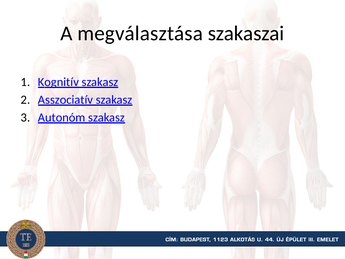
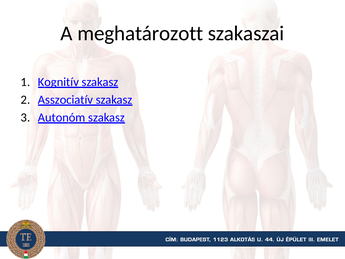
megválasztása: megválasztása -> meghatározott (140, 33)
